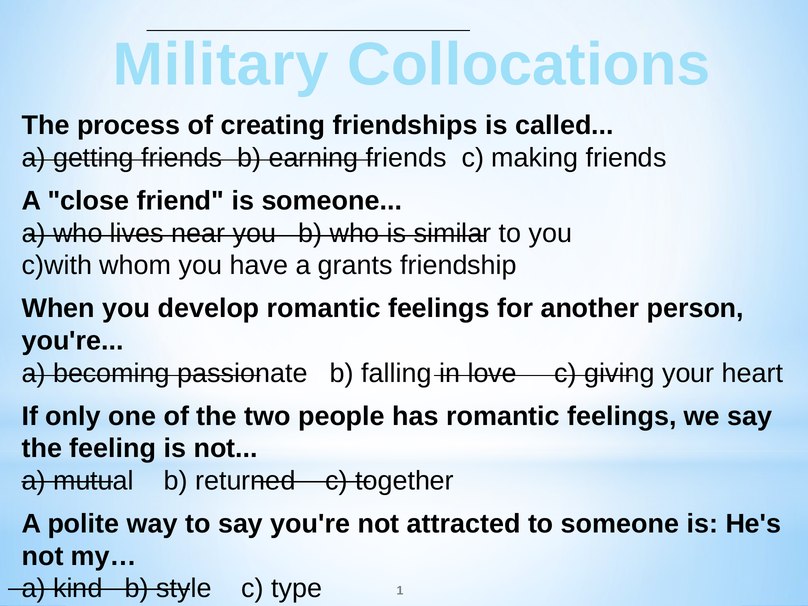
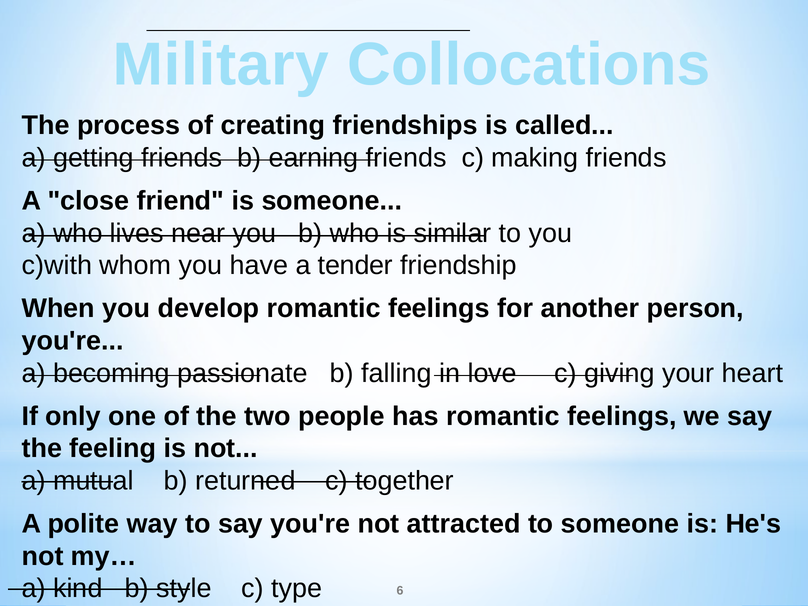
grants: grants -> tender (355, 265)
1: 1 -> 6 (400, 591)
